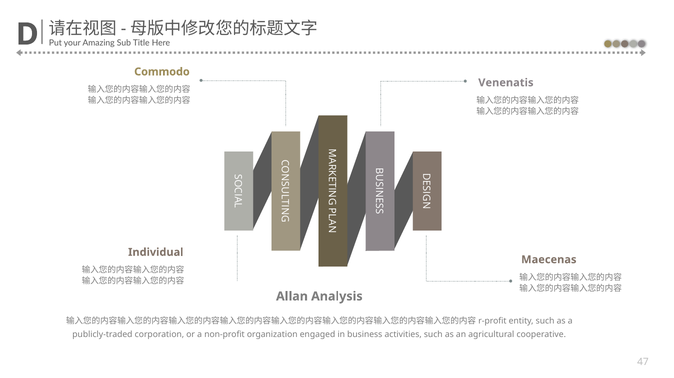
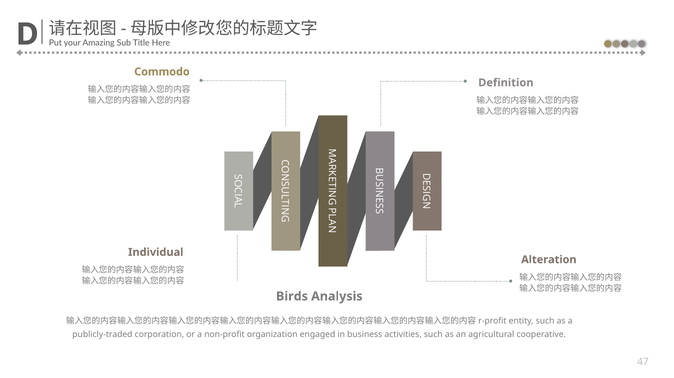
Venenatis: Venenatis -> Definition (506, 83)
Maecenas: Maecenas -> Alteration (549, 260)
Allan: Allan -> Birds (292, 296)
